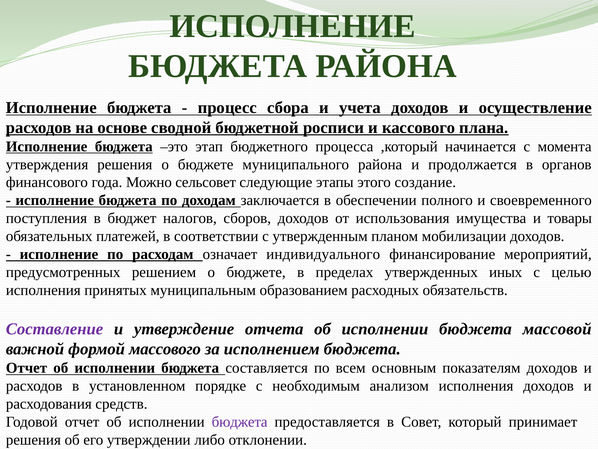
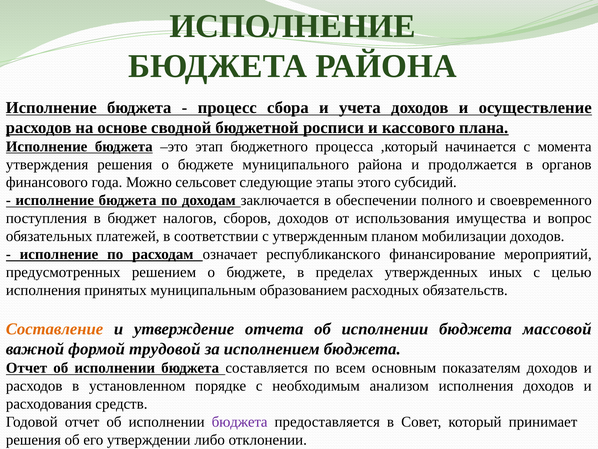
создание: создание -> субсидий (425, 182)
товары: товары -> вопрос (570, 218)
индивидуального: индивидуального -> республиканского (323, 254)
Составление colour: purple -> orange (55, 329)
массового: массового -> трудовой (165, 349)
